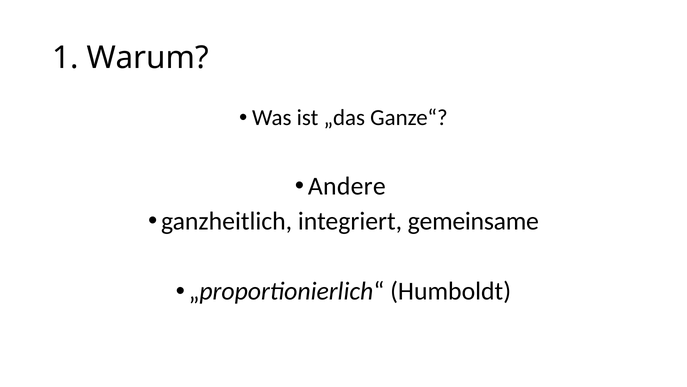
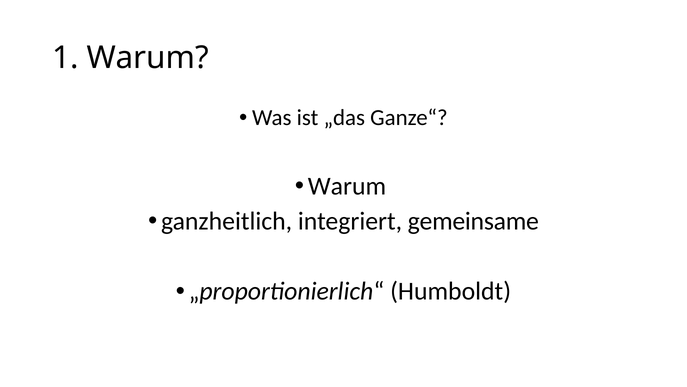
Andere: Andere -> Warum (347, 186)
